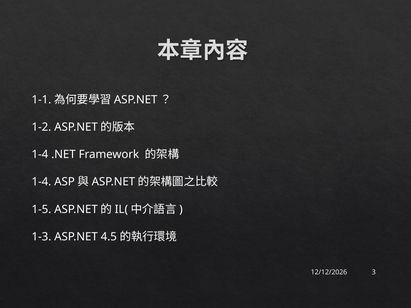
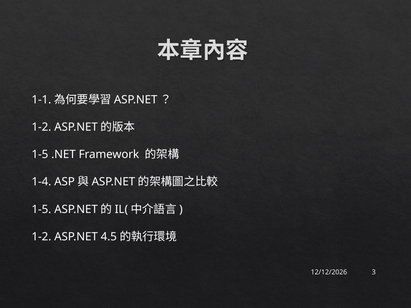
1-4: 1-4 -> 1-5 (40, 155)
1-3: 1-3 -> 1-2 (41, 237)
